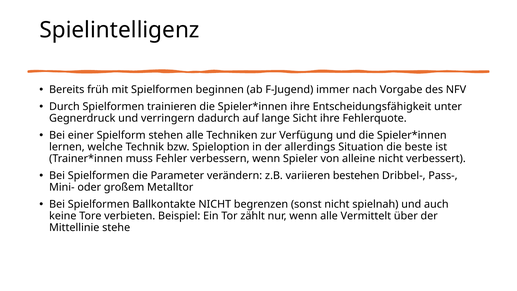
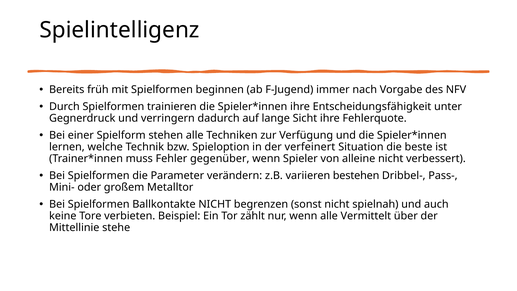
allerdings: allerdings -> verfeinert (310, 147)
verbessern: verbessern -> gegenüber (220, 159)
